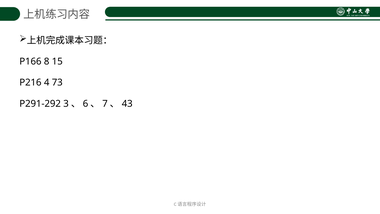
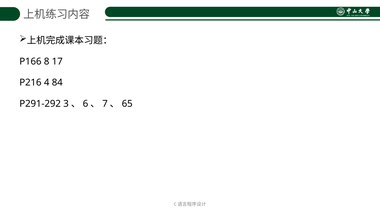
15: 15 -> 17 (57, 61)
73: 73 -> 84 (57, 82)
43: 43 -> 65 (127, 104)
